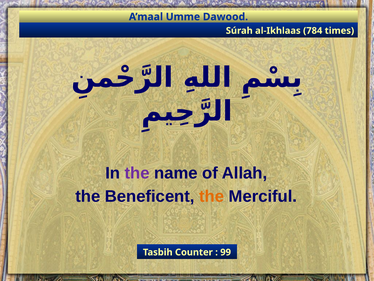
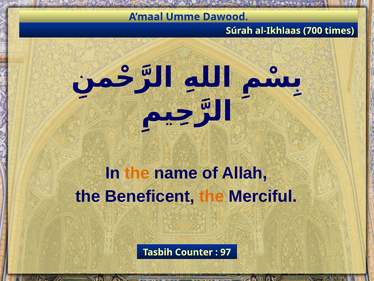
784: 784 -> 700 (313, 31)
the colour: purple -> orange (137, 173)
99: 99 -> 97 (226, 252)
